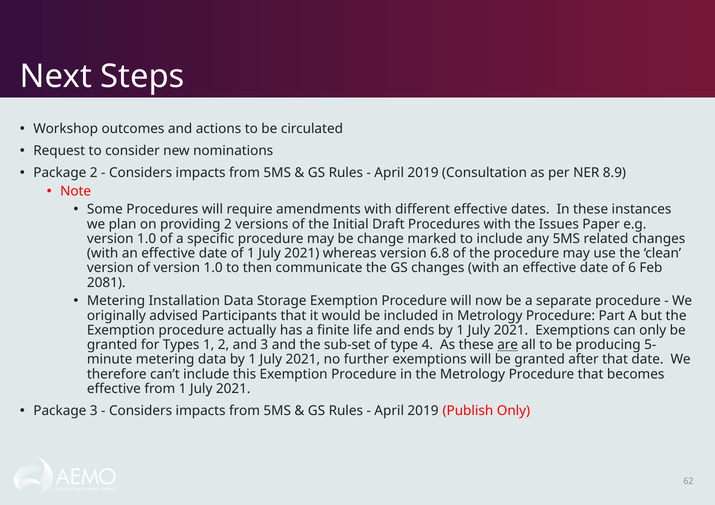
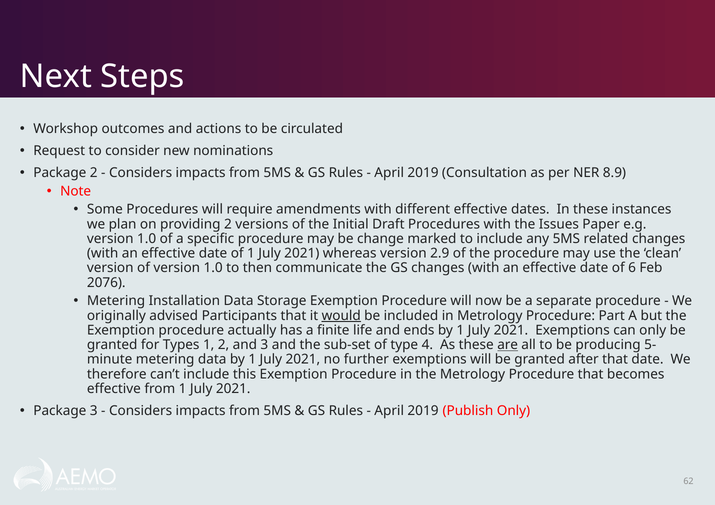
6.8: 6.8 -> 2.9 (440, 254)
2081: 2081 -> 2076 (106, 283)
would underline: none -> present (341, 316)
